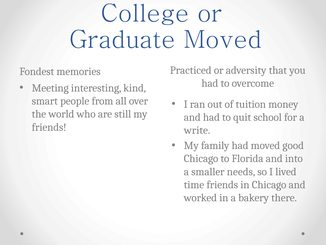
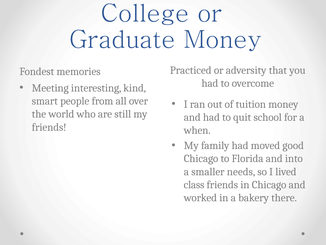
Graduate Moved: Moved -> Money (223, 40)
write: write -> when (197, 130)
time: time -> class (194, 184)
